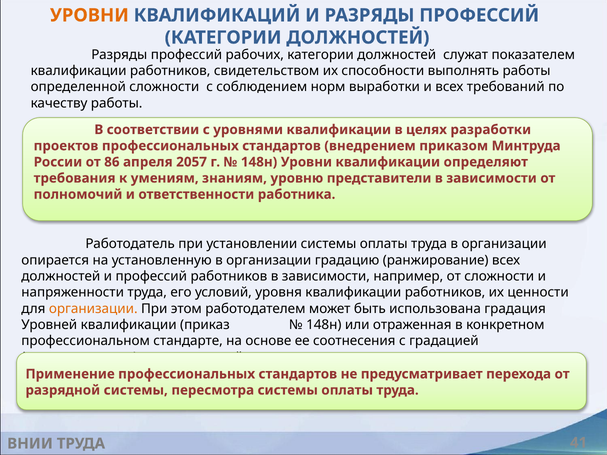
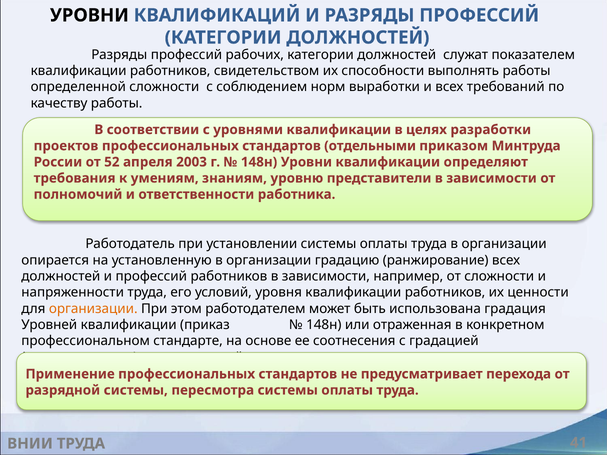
УРОВНИ colour: orange -> black (89, 15)
внедрением: внедрением -> отдельными (370, 146)
86: 86 -> 52 (112, 162)
2057: 2057 -> 2003 (192, 162)
